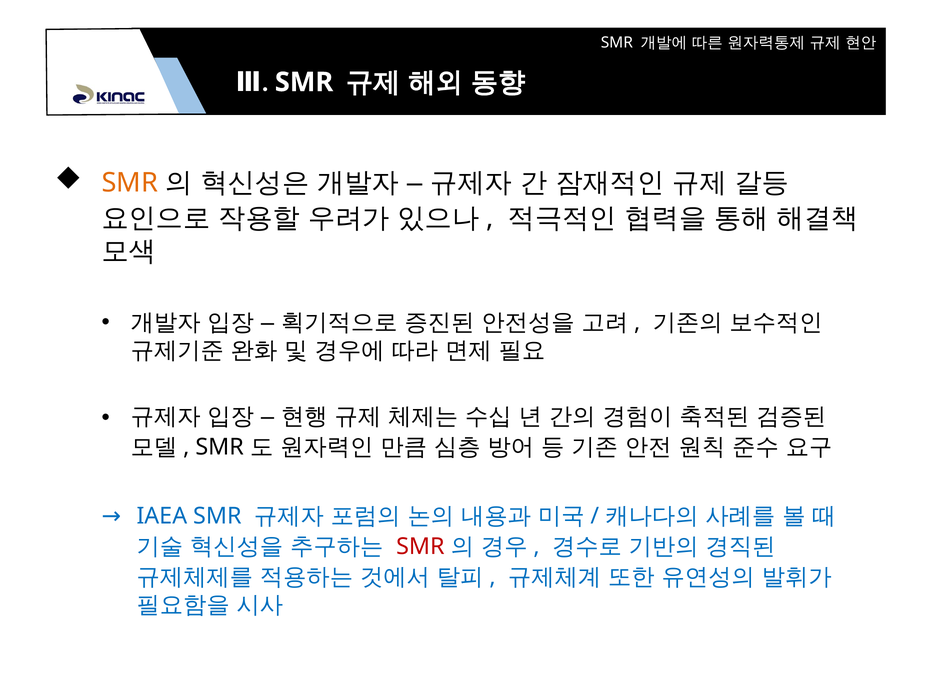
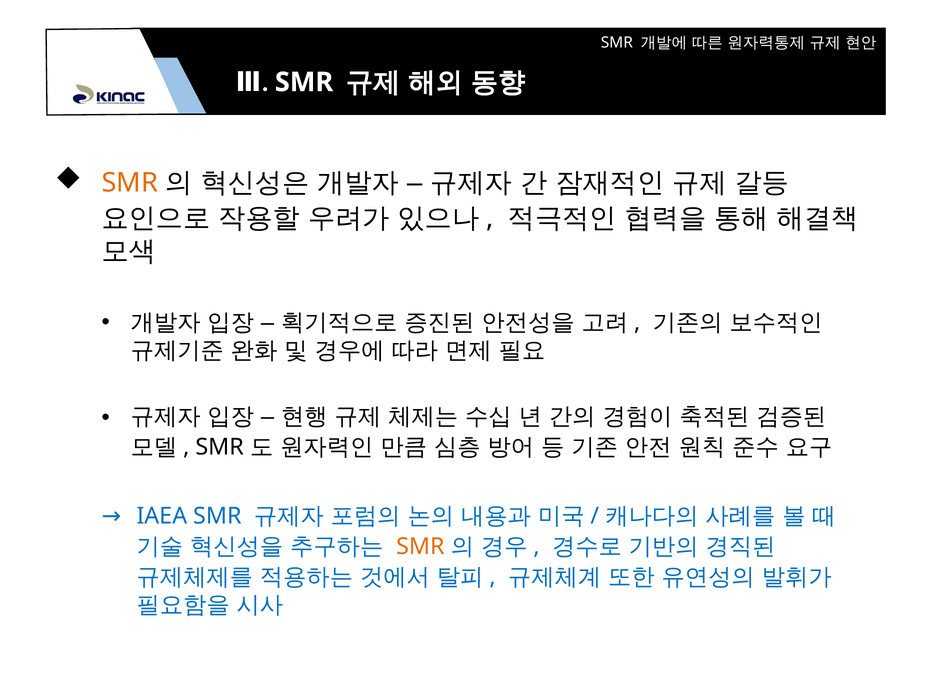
SMR colour: red -> orange (420, 546)
